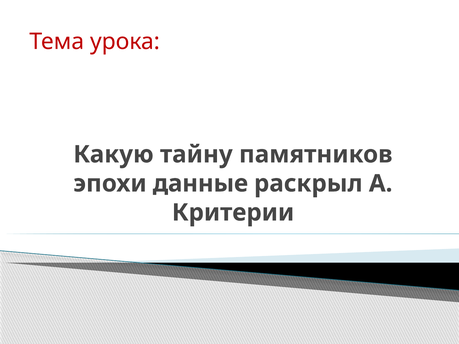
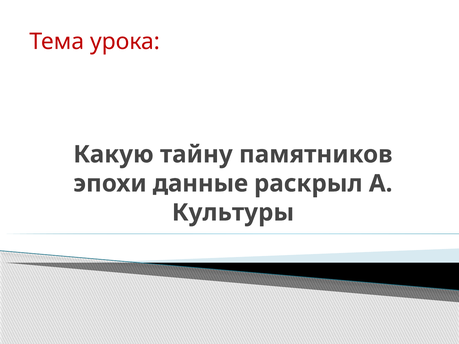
Критерии: Критерии -> Культуры (233, 213)
